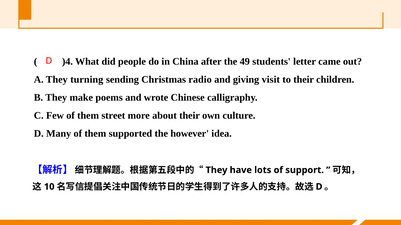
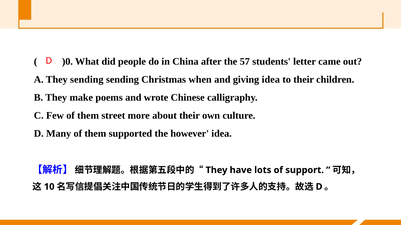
)4: )4 -> )0 (67, 62)
49: 49 -> 57 (245, 62)
They turning: turning -> sending (87, 80)
radio: radio -> when (200, 80)
giving visit: visit -> idea (271, 80)
